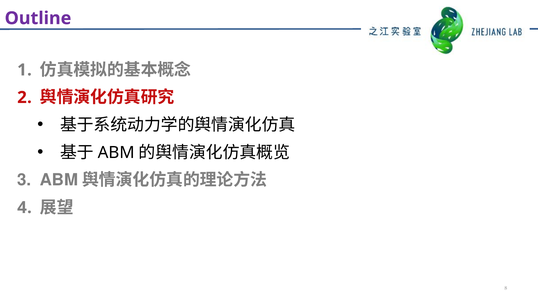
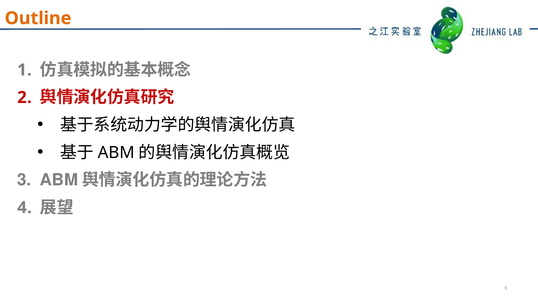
Outline colour: purple -> orange (38, 18)
